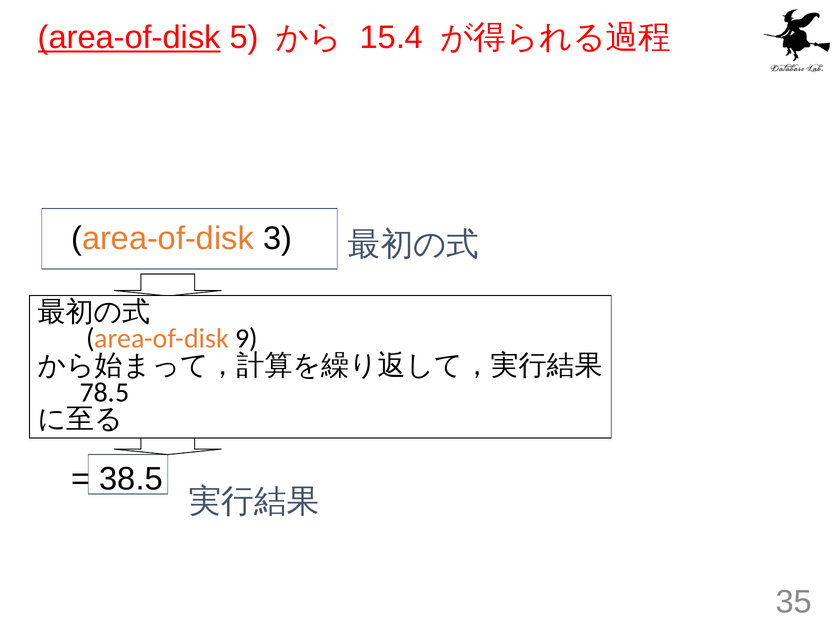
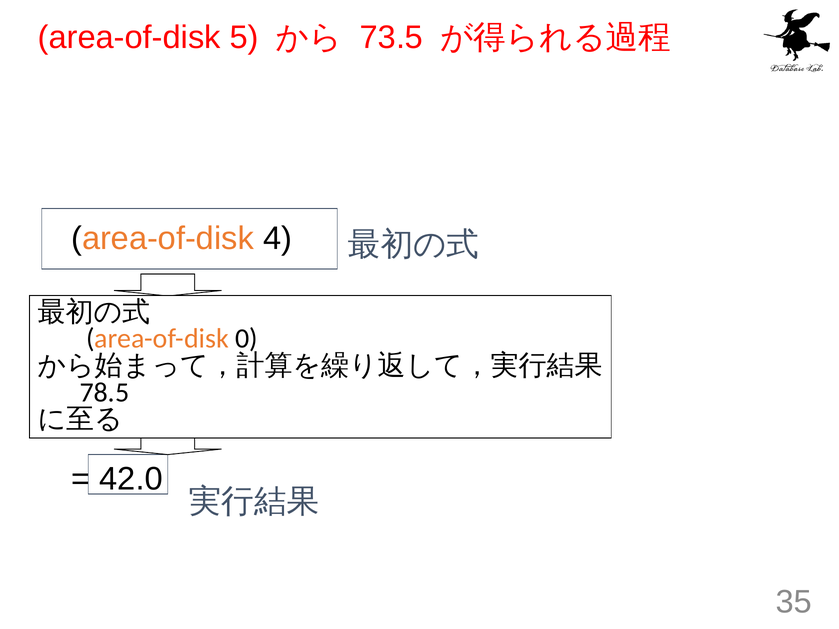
area-of-disk underline: present -> none (129, 38)
15.4: 15.4 -> 73.5 (391, 38)
3: 3 -> 4 (278, 239)
9: 9 -> 0 (246, 339)
38.5: 38.5 -> 42.0 (131, 479)
